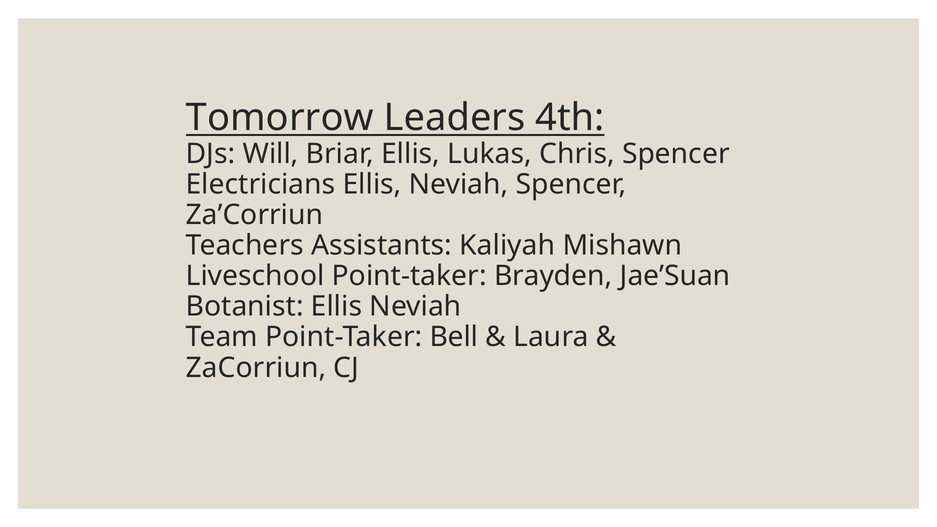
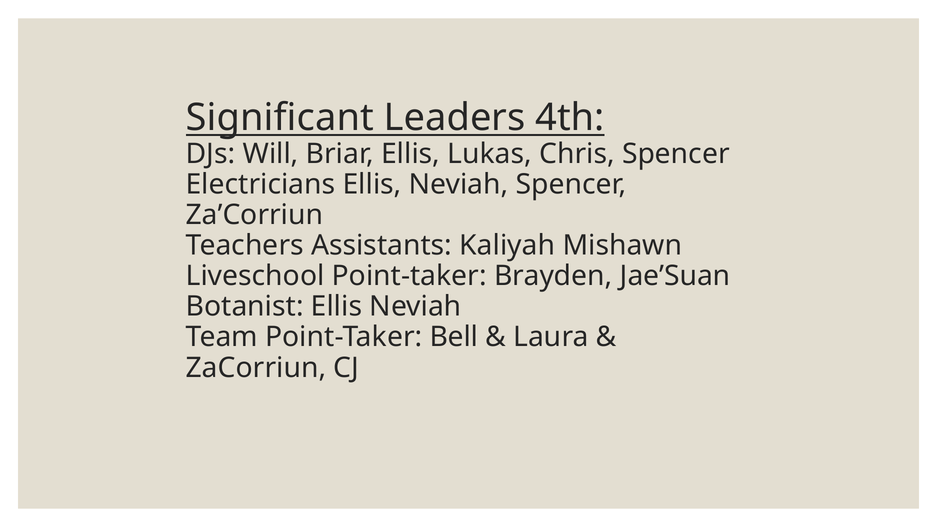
Tomorrow: Tomorrow -> Significant (280, 118)
